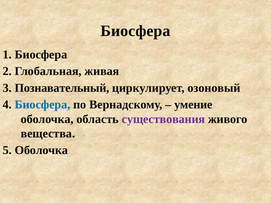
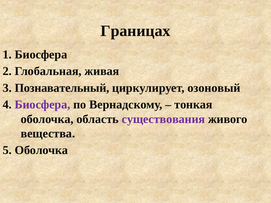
Биосфера: Биосфера -> Границах (135, 31)
Биосфера colour: blue -> purple (42, 105)
умение: умение -> тонкая (193, 105)
